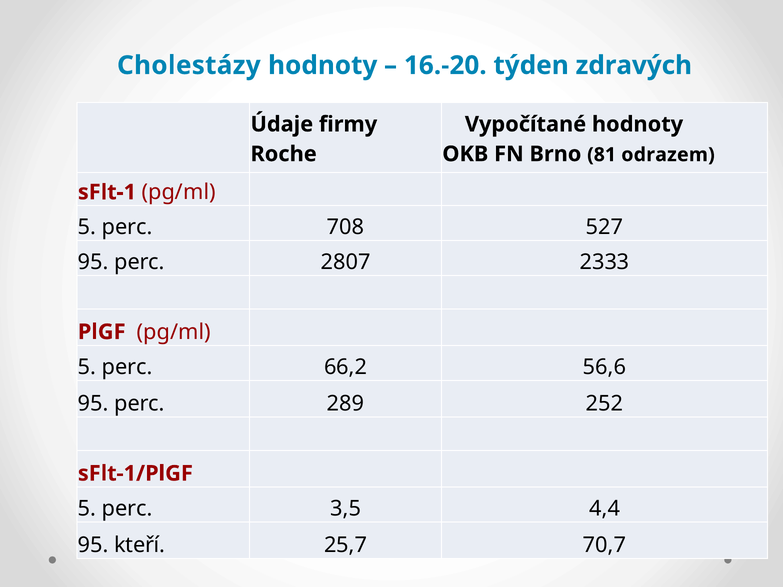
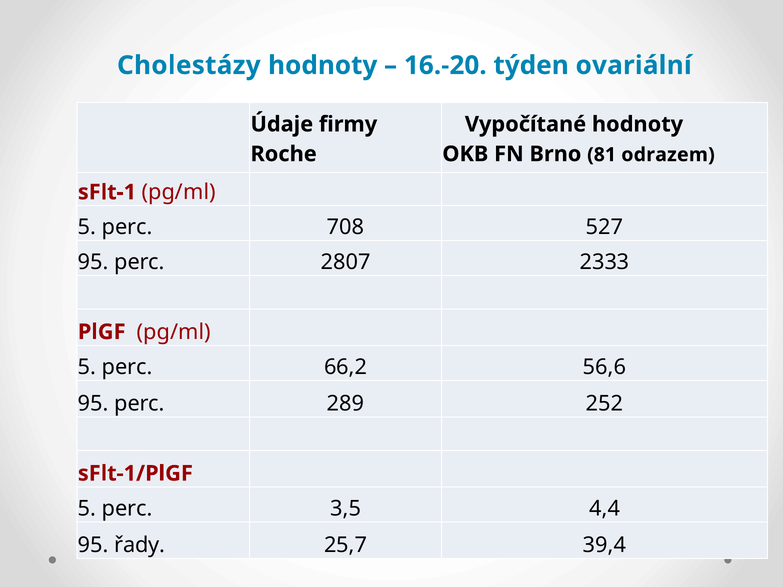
zdravých: zdravých -> ovariální (634, 65)
kteří: kteří -> řady (140, 545)
70,7: 70,7 -> 39,4 (605, 545)
